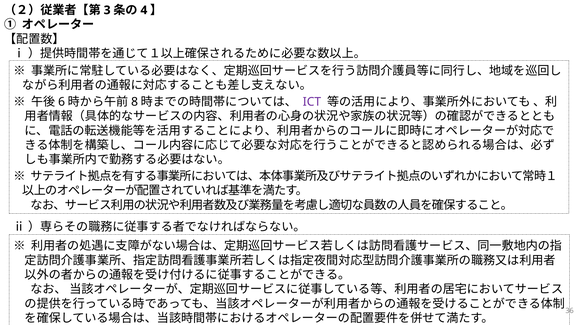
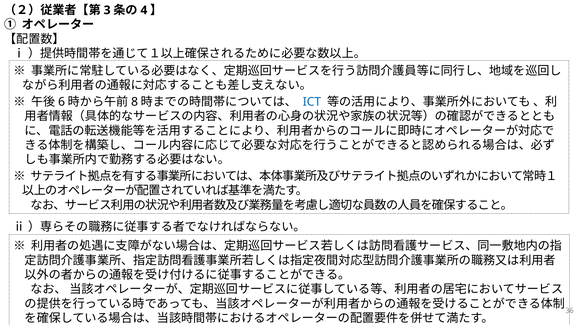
ICT colour: purple -> blue (312, 102)
